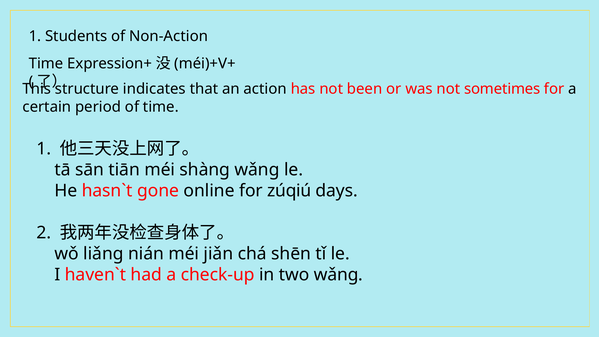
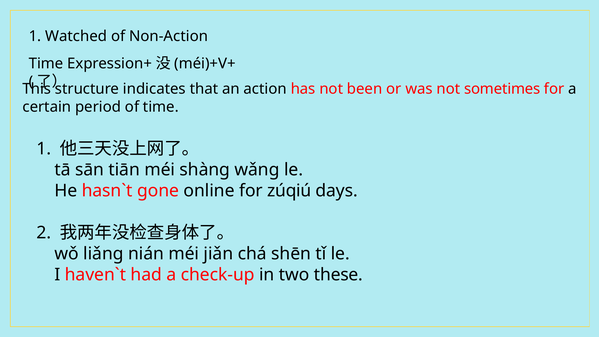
Students: Students -> Watched (76, 36)
two wǎng: wǎng -> these (338, 275)
